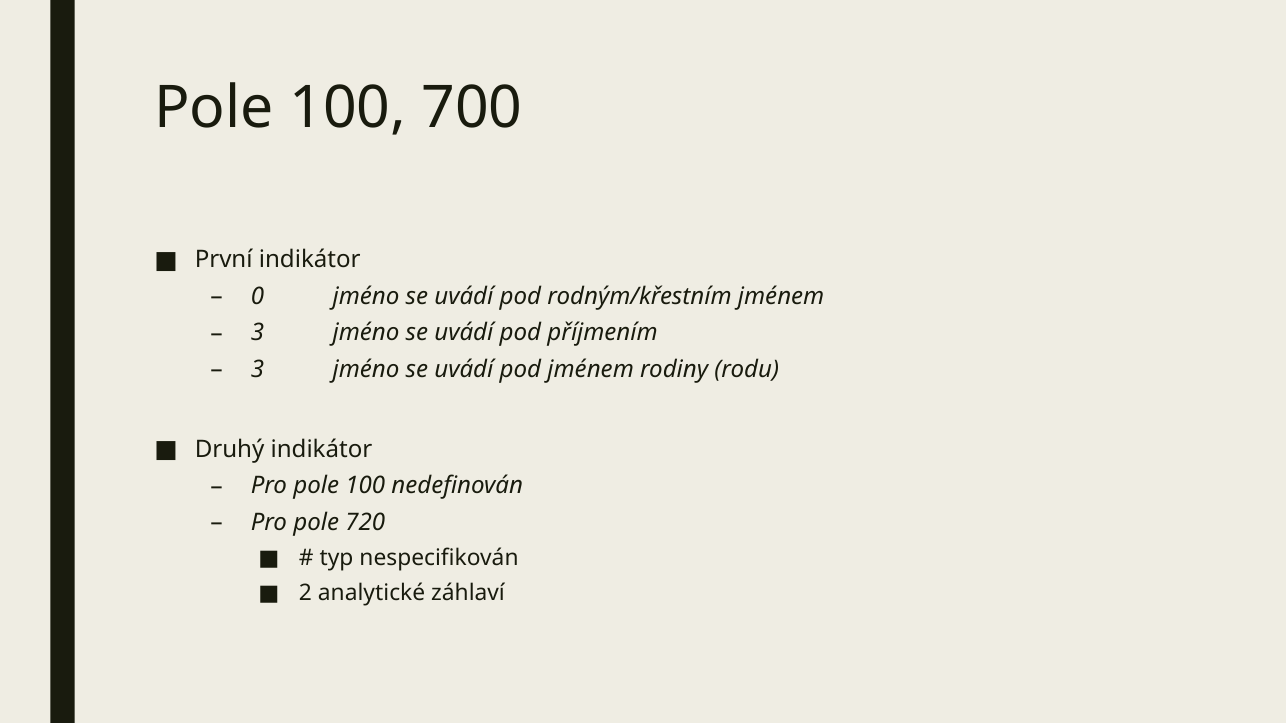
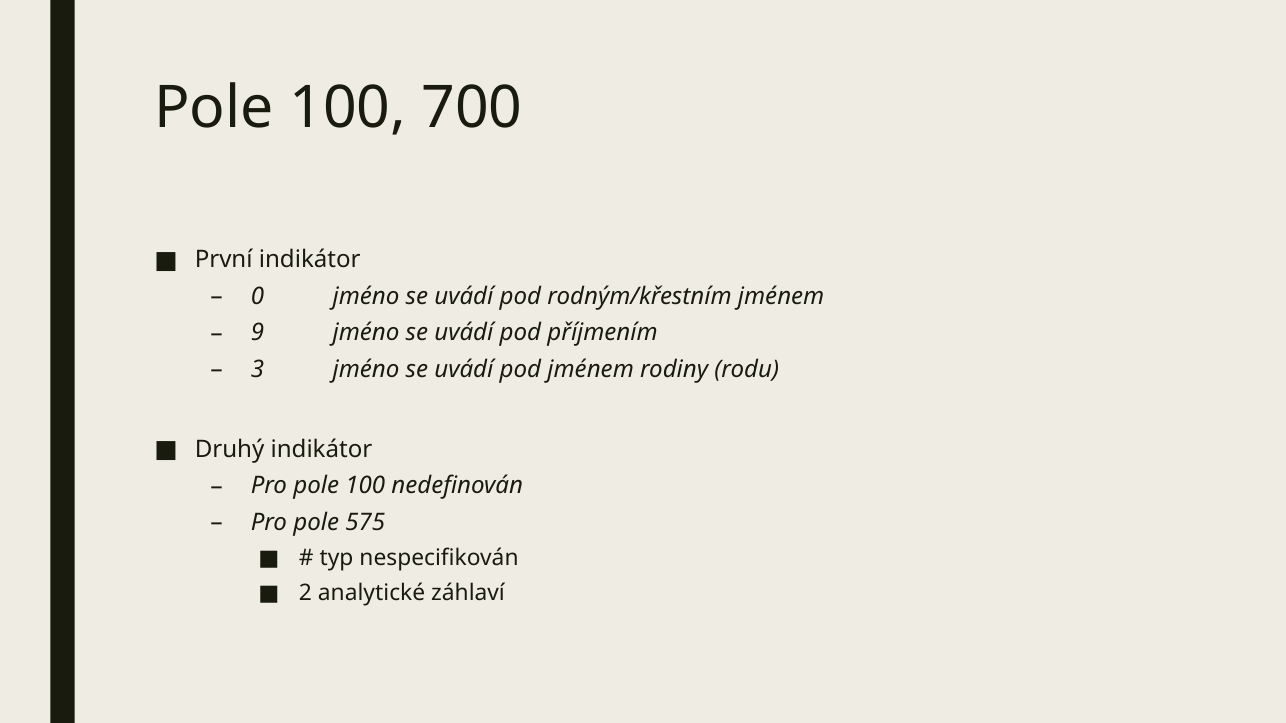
3: 3 -> 9 (257, 333)
720: 720 -> 575 (365, 522)
